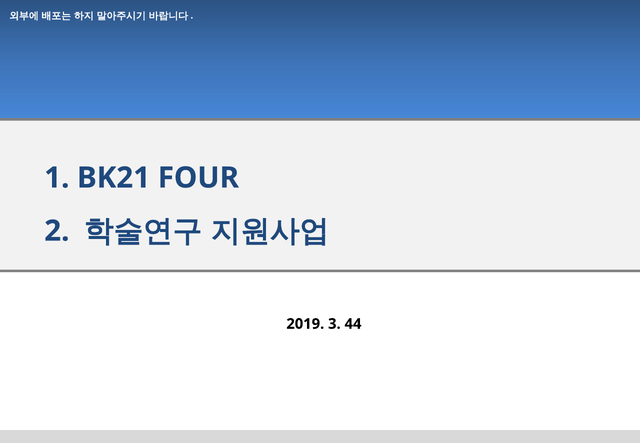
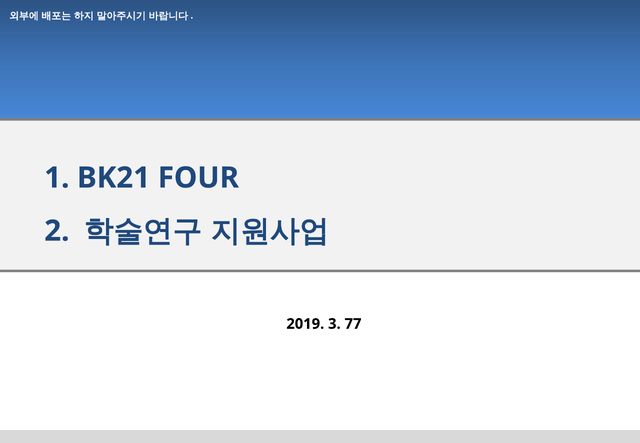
44: 44 -> 77 (353, 324)
